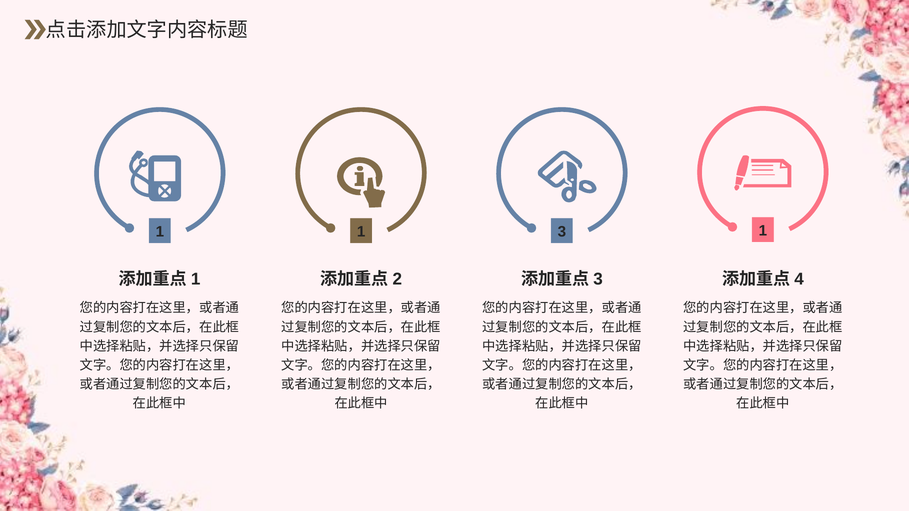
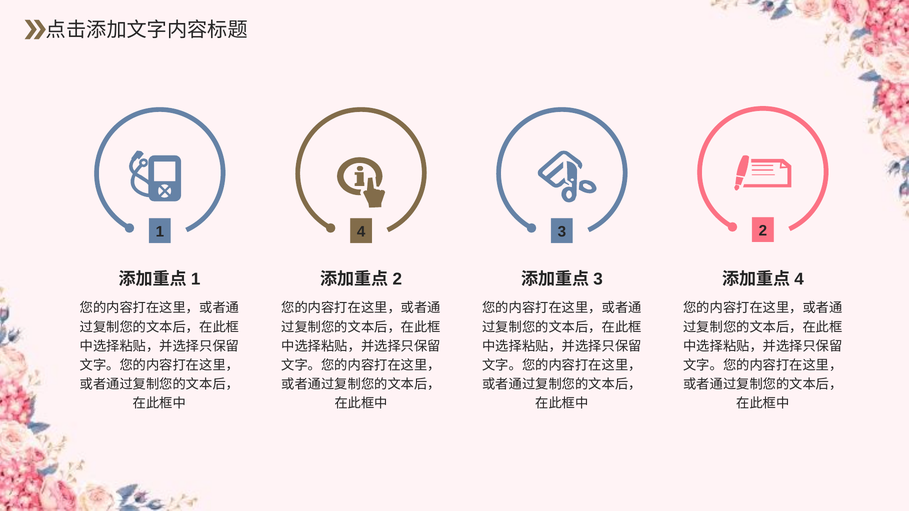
1 1: 1 -> 4 (361, 232)
3 1: 1 -> 2 (763, 231)
